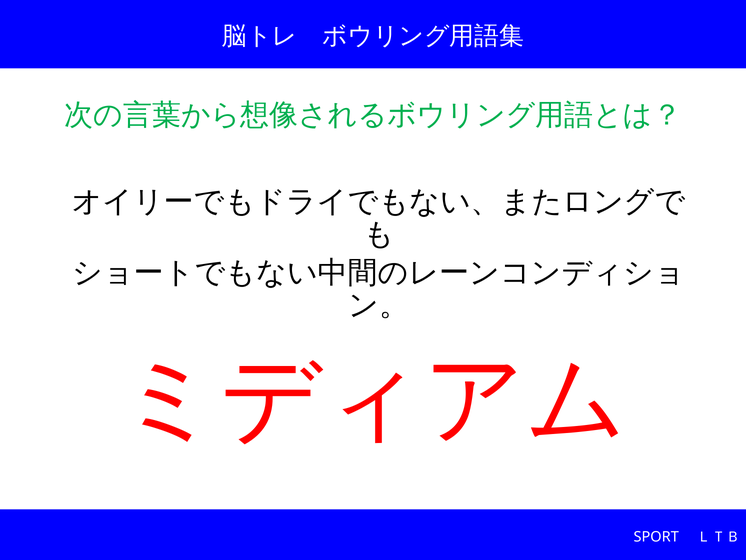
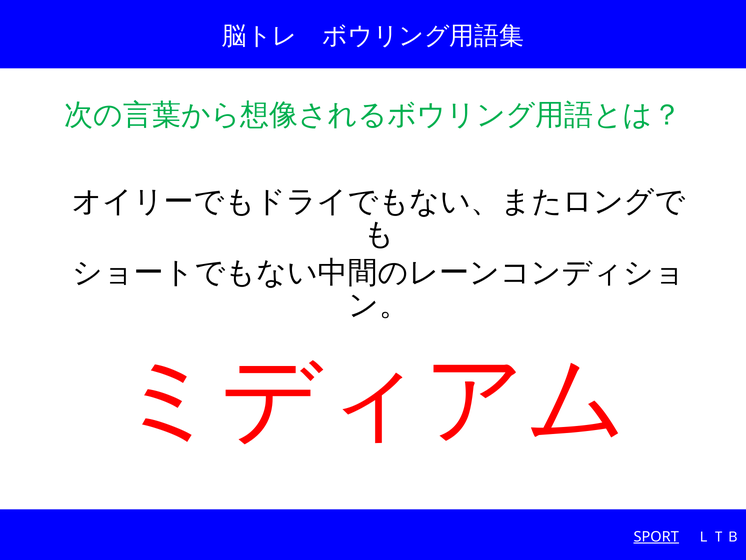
SPORT underline: none -> present (656, 536)
